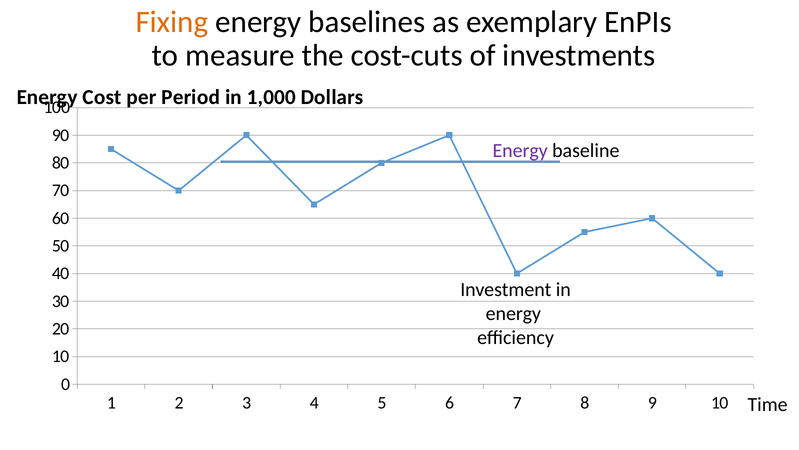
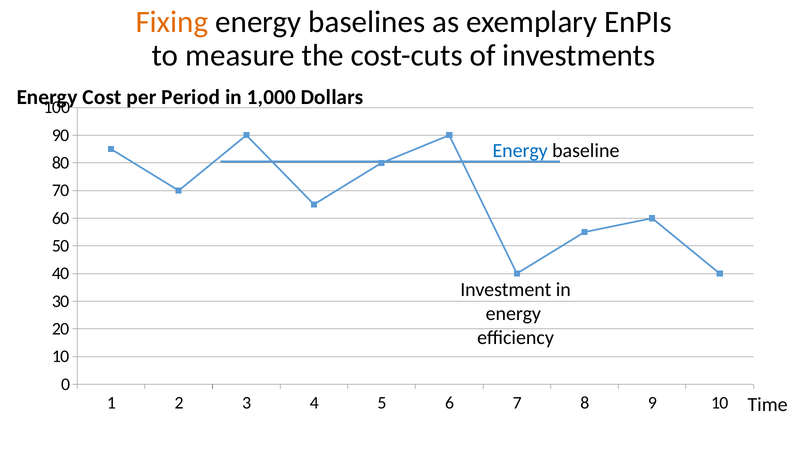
Energy colour: purple -> blue (520, 150)
